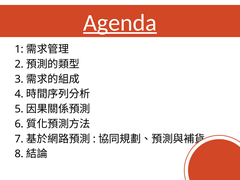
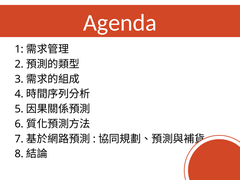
Agenda underline: present -> none (120, 23)
